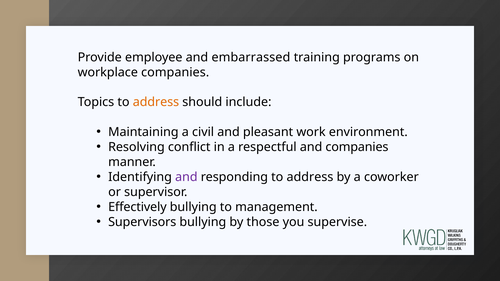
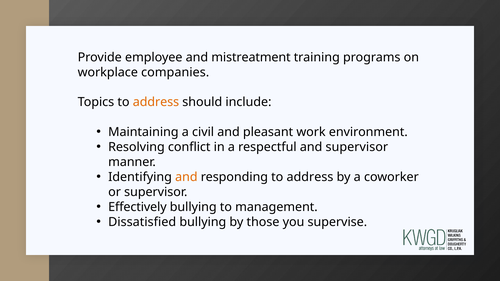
embarrassed: embarrassed -> mistreatment (251, 57)
and companies: companies -> supervisor (357, 147)
and colour: purple -> orange (186, 177)
Supervisors: Supervisors -> Dissatisfied (142, 222)
